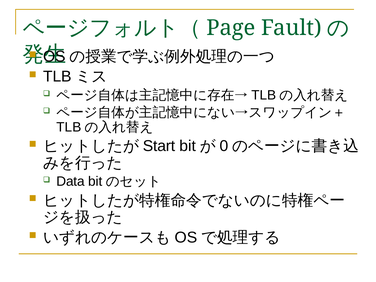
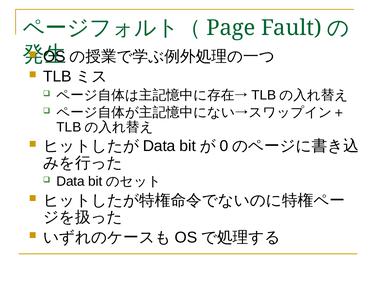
Start: Start -> Data (159, 146)
